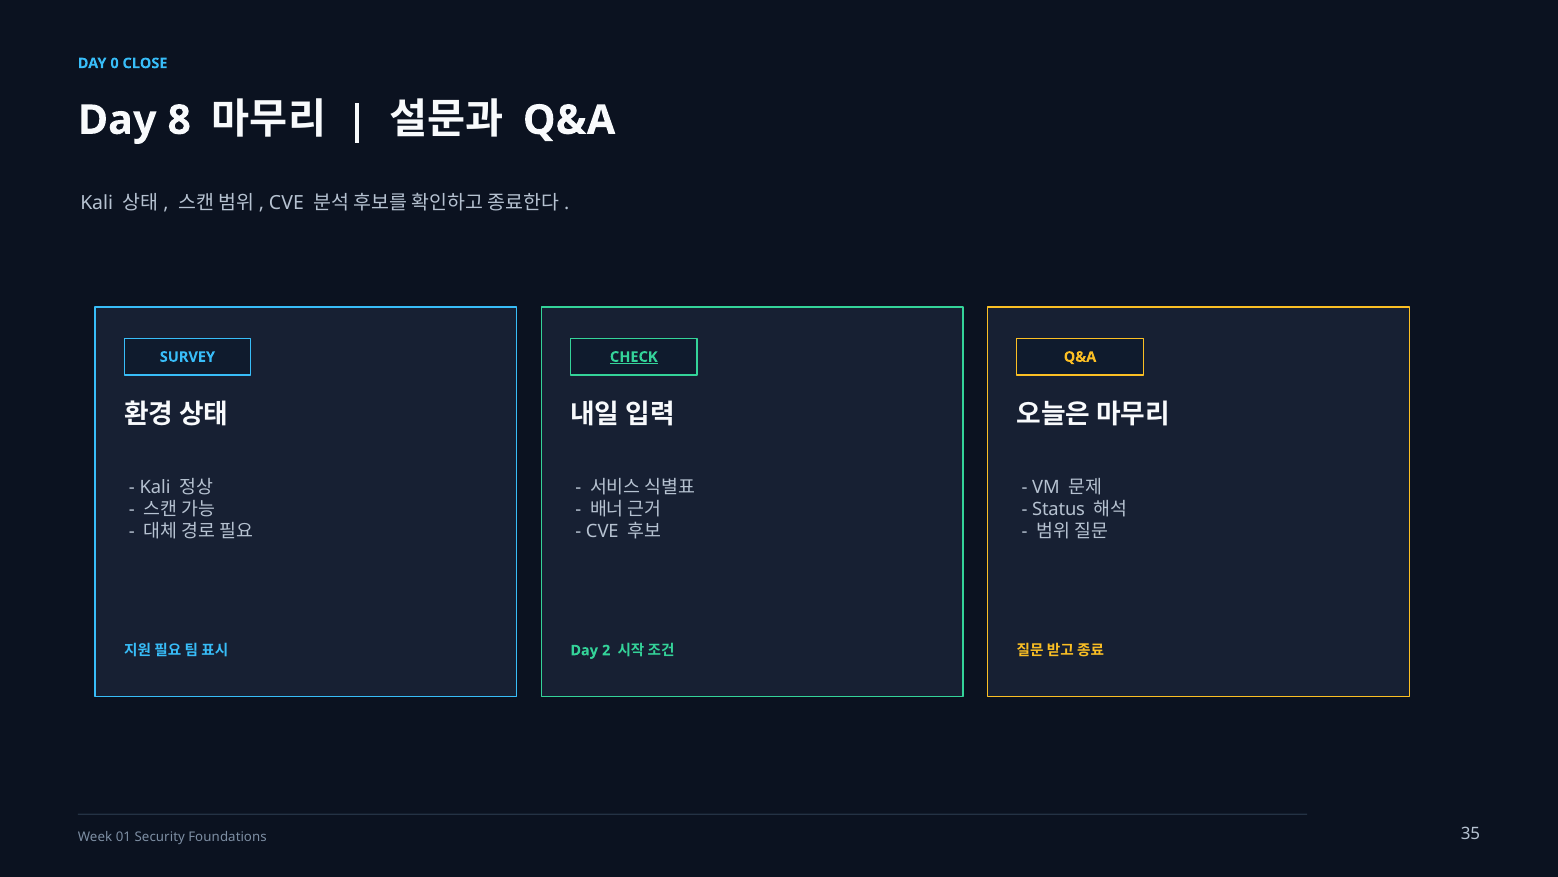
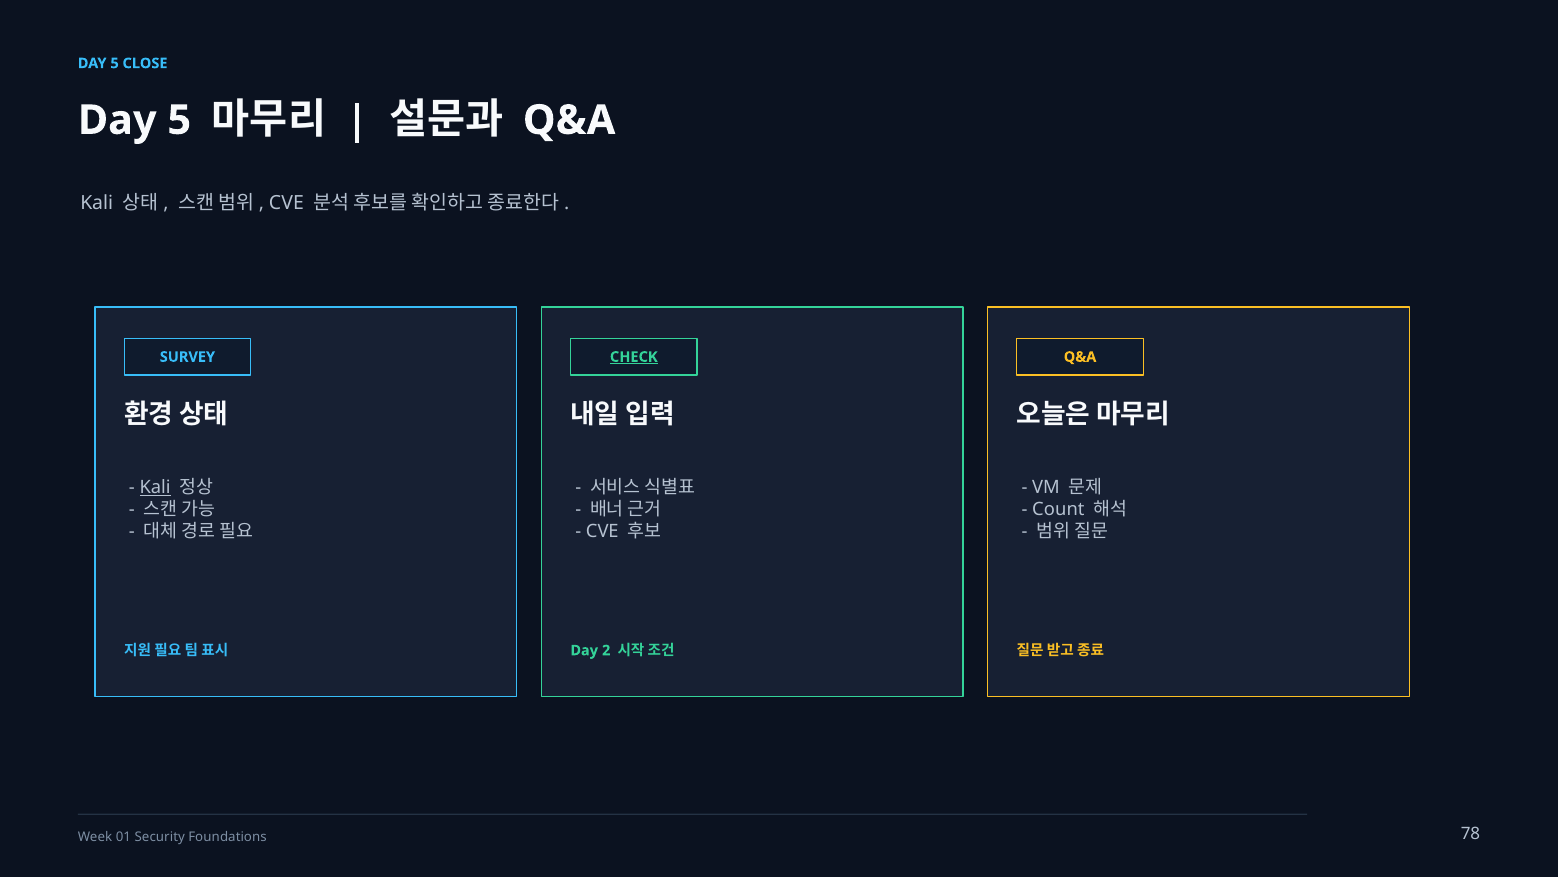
0: 0 -> 5 (115, 63)
8: 8 -> 5 (179, 120)
Kali underline: none -> present (155, 487)
Status: Status -> Count (1058, 509)
35: 35 -> 78 (1470, 833)
